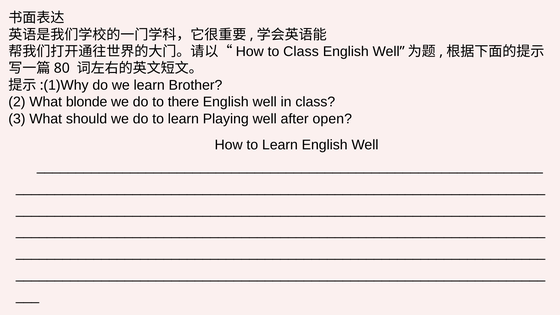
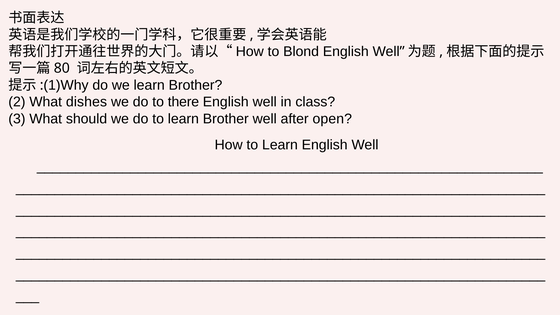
to Class: Class -> Blond (301, 52)
blonde: blonde -> dishes (86, 102)
to learn Playing: Playing -> Brother (226, 119)
